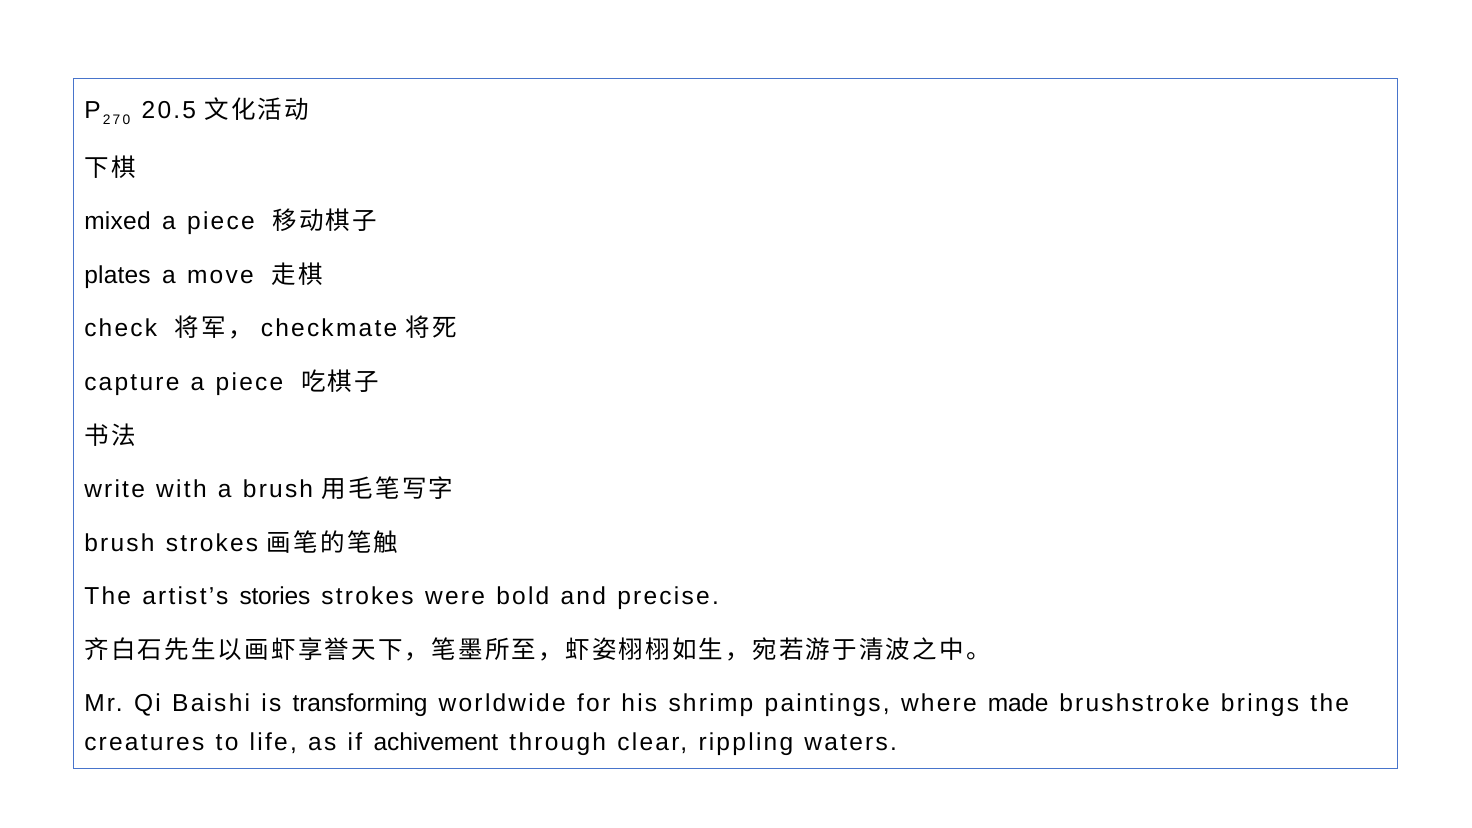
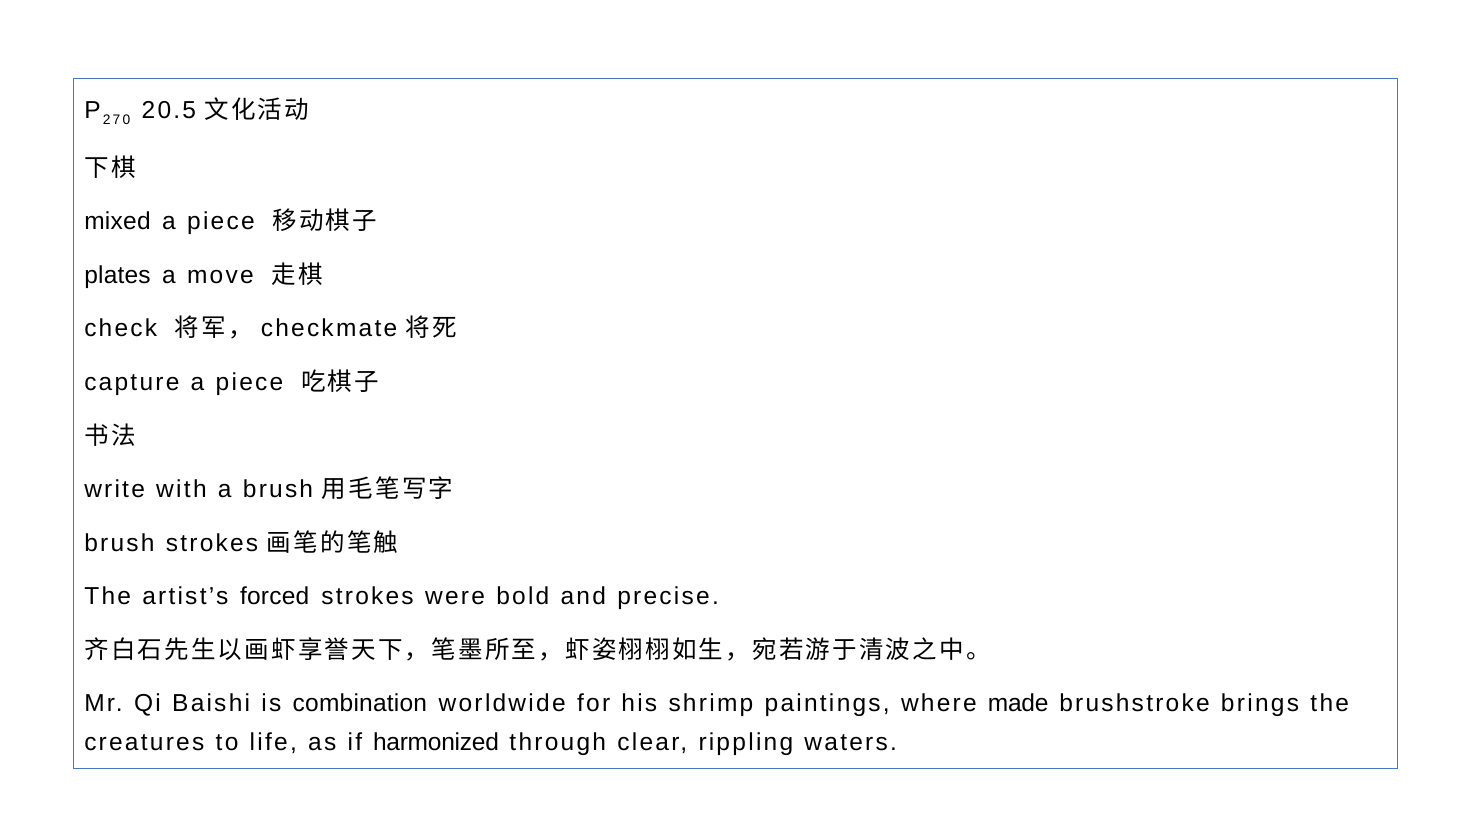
stories: stories -> forced (275, 597)
transforming: transforming -> combination (360, 704)
achivement: achivement -> harmonized (436, 742)
